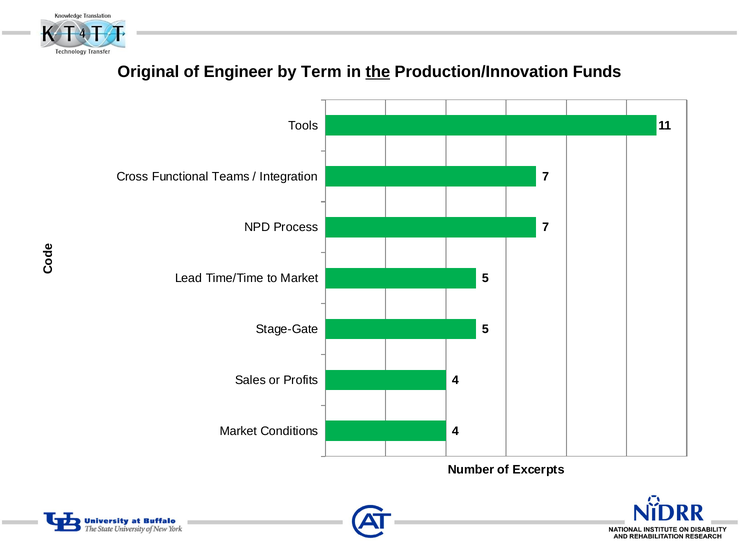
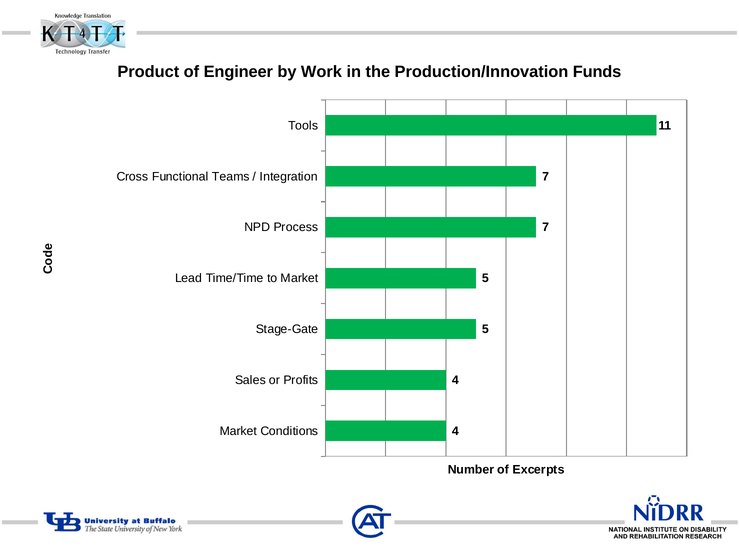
Original: Original -> Product (148, 72)
Term: Term -> Work (321, 72)
the underline: present -> none (378, 72)
